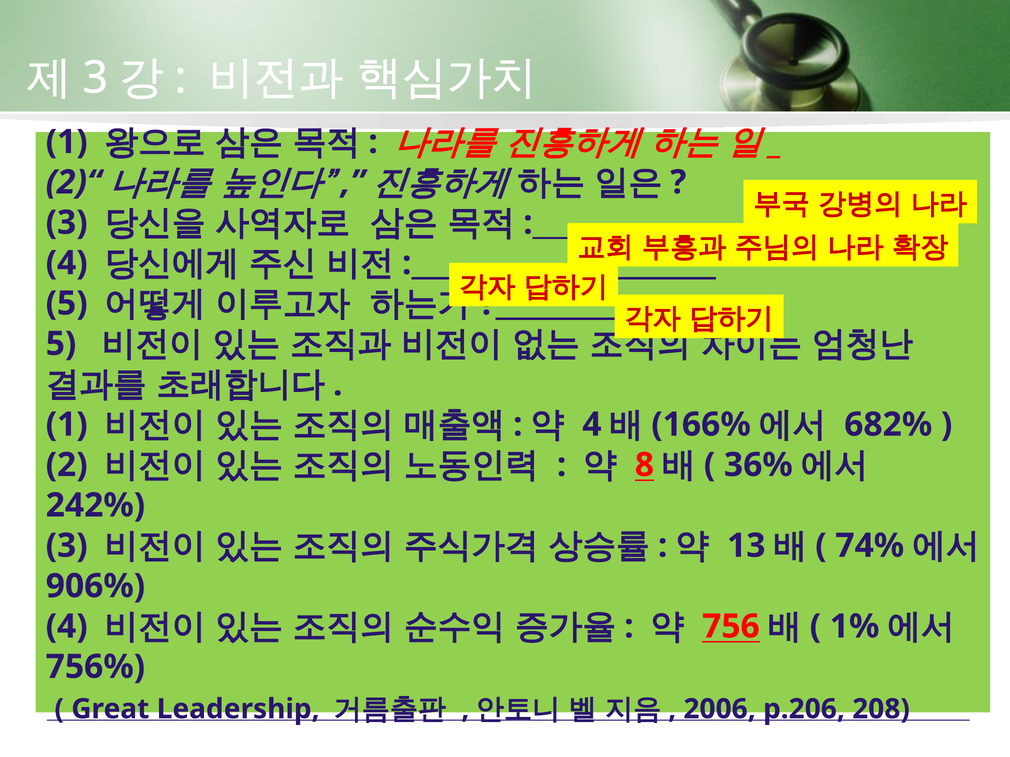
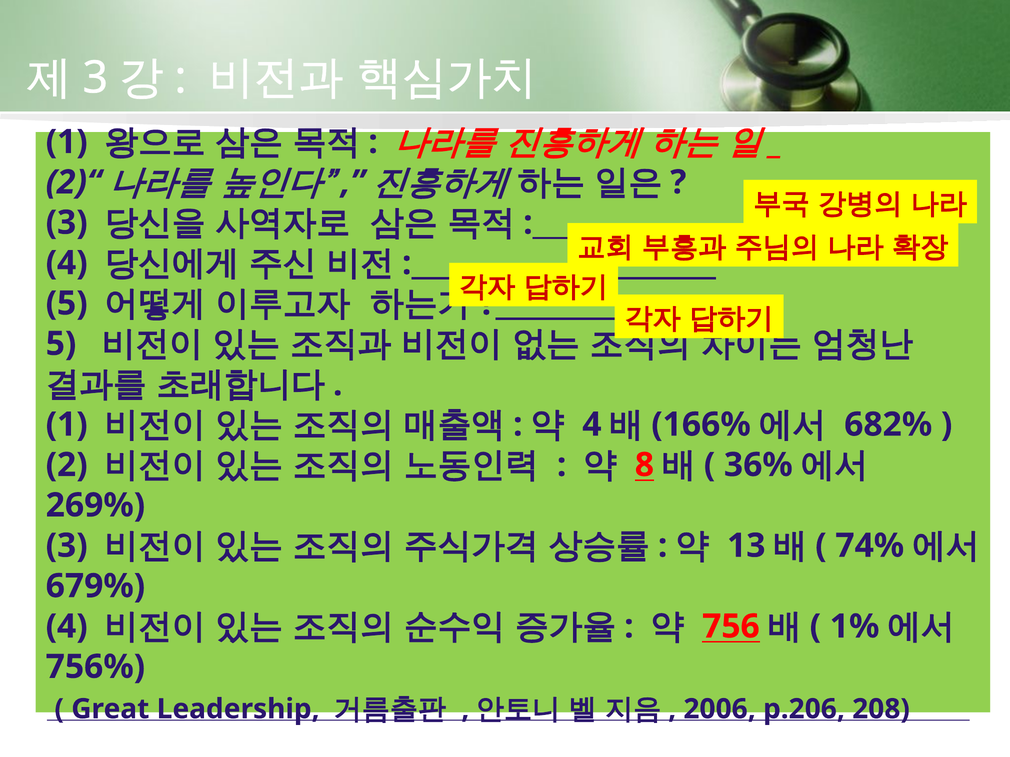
242%: 242% -> 269% (95, 506)
906%: 906% -> 679% (95, 586)
